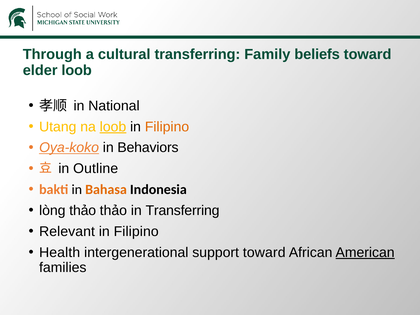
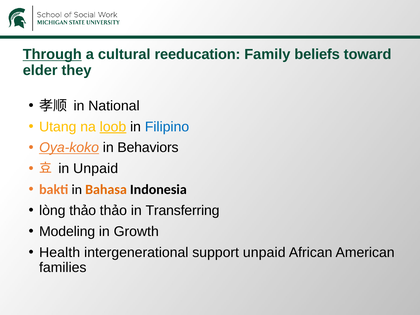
Through underline: none -> present (52, 54)
cultural transferring: transferring -> reeducation (197, 54)
elder loob: loob -> they (77, 70)
Filipino colour: orange -> blue (167, 127)
in Outline: Outline -> Unpaid (96, 169)
Relevant: Relevant -> Modeling (67, 232)
Filipino: Filipino -> Growth (136, 232)
support toward: toward -> unpaid (264, 252)
American underline: present -> none (365, 252)
